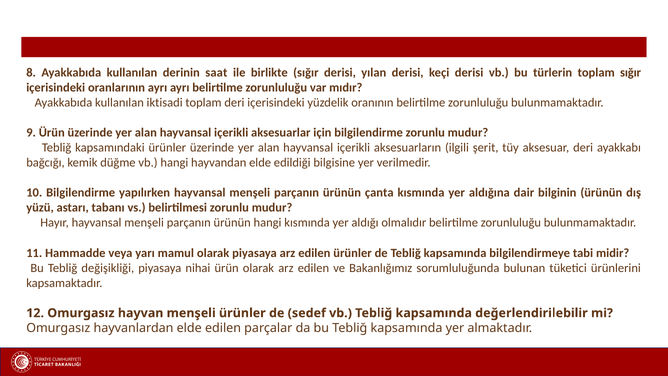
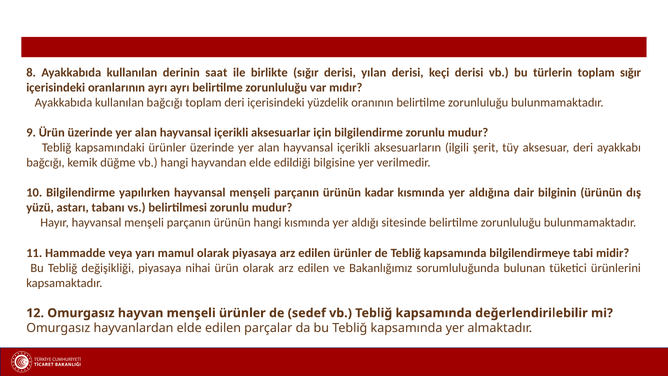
kullanılan iktisadi: iktisadi -> bağcığı (165, 102)
çanta: çanta -> kadar (379, 193)
olmalıdır: olmalıdır -> sitesinde (404, 223)
